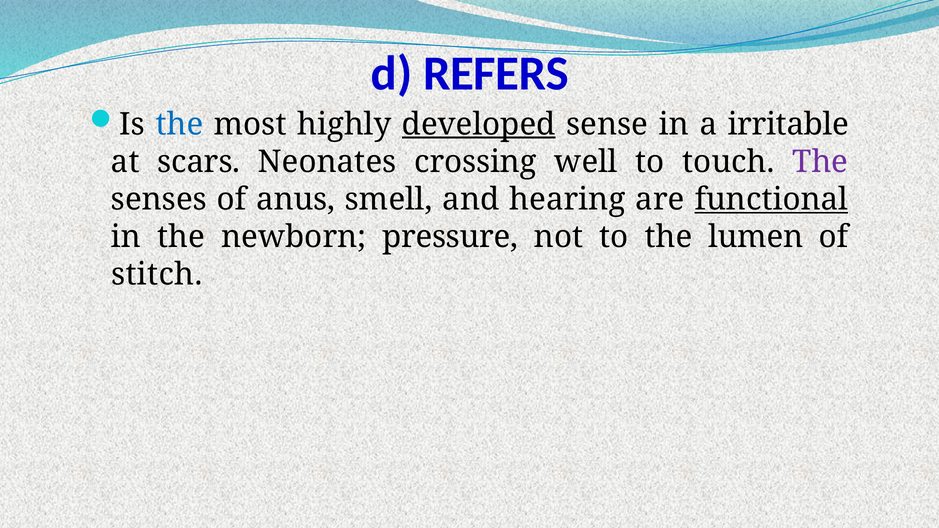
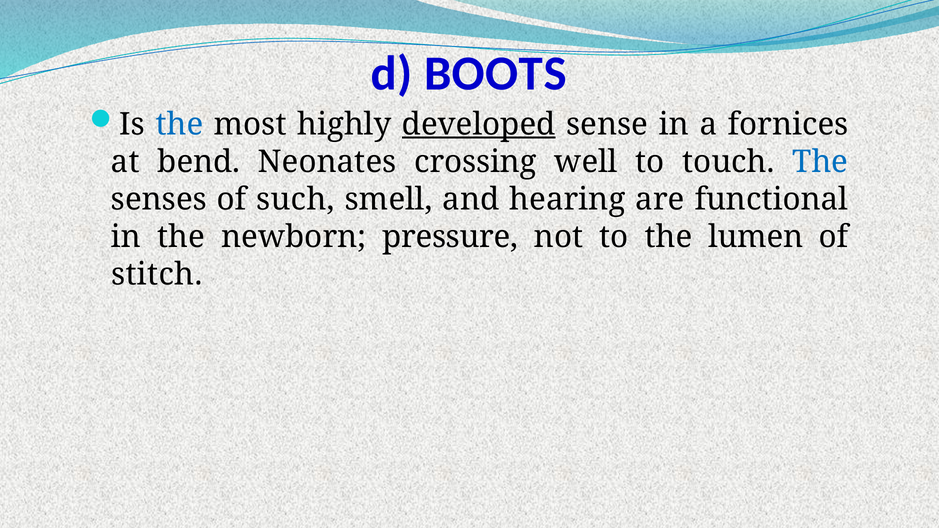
REFERS: REFERS -> BOOTS (495, 74)
irritable: irritable -> fornices (788, 124)
scars: scars -> bend (199, 162)
The colour: purple -> blue (820, 162)
anus: anus -> such (296, 199)
functional underline: present -> none (771, 199)
